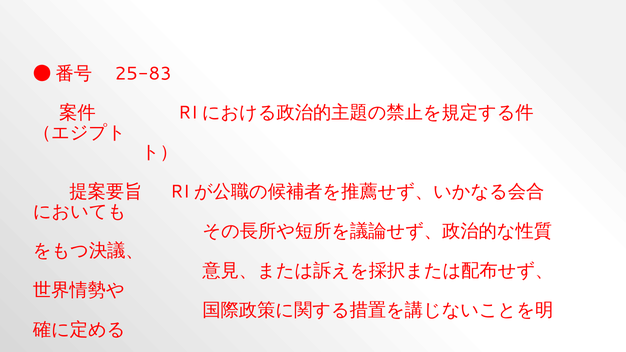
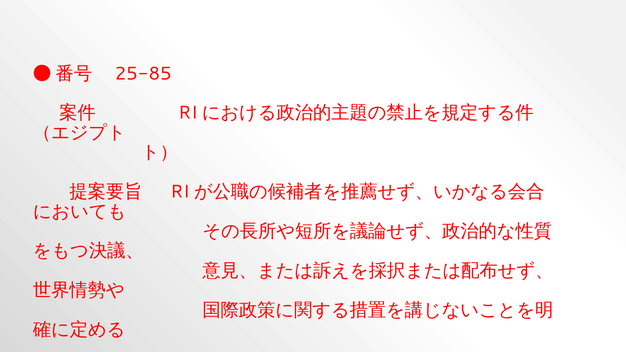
25-83: 25-83 -> 25-85 (143, 74)
